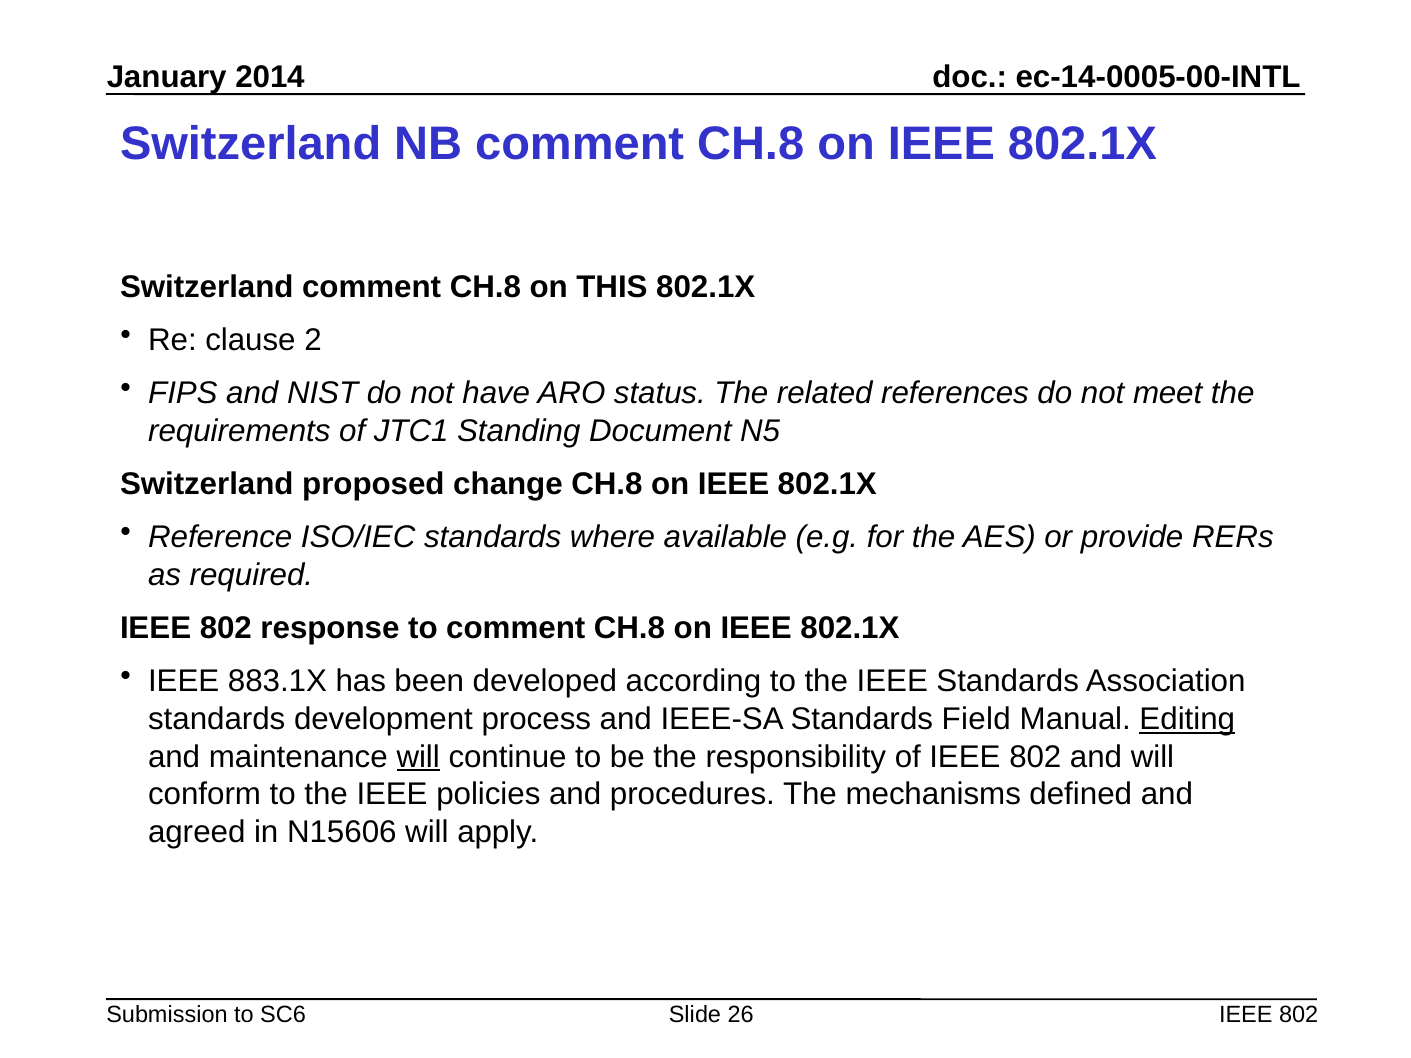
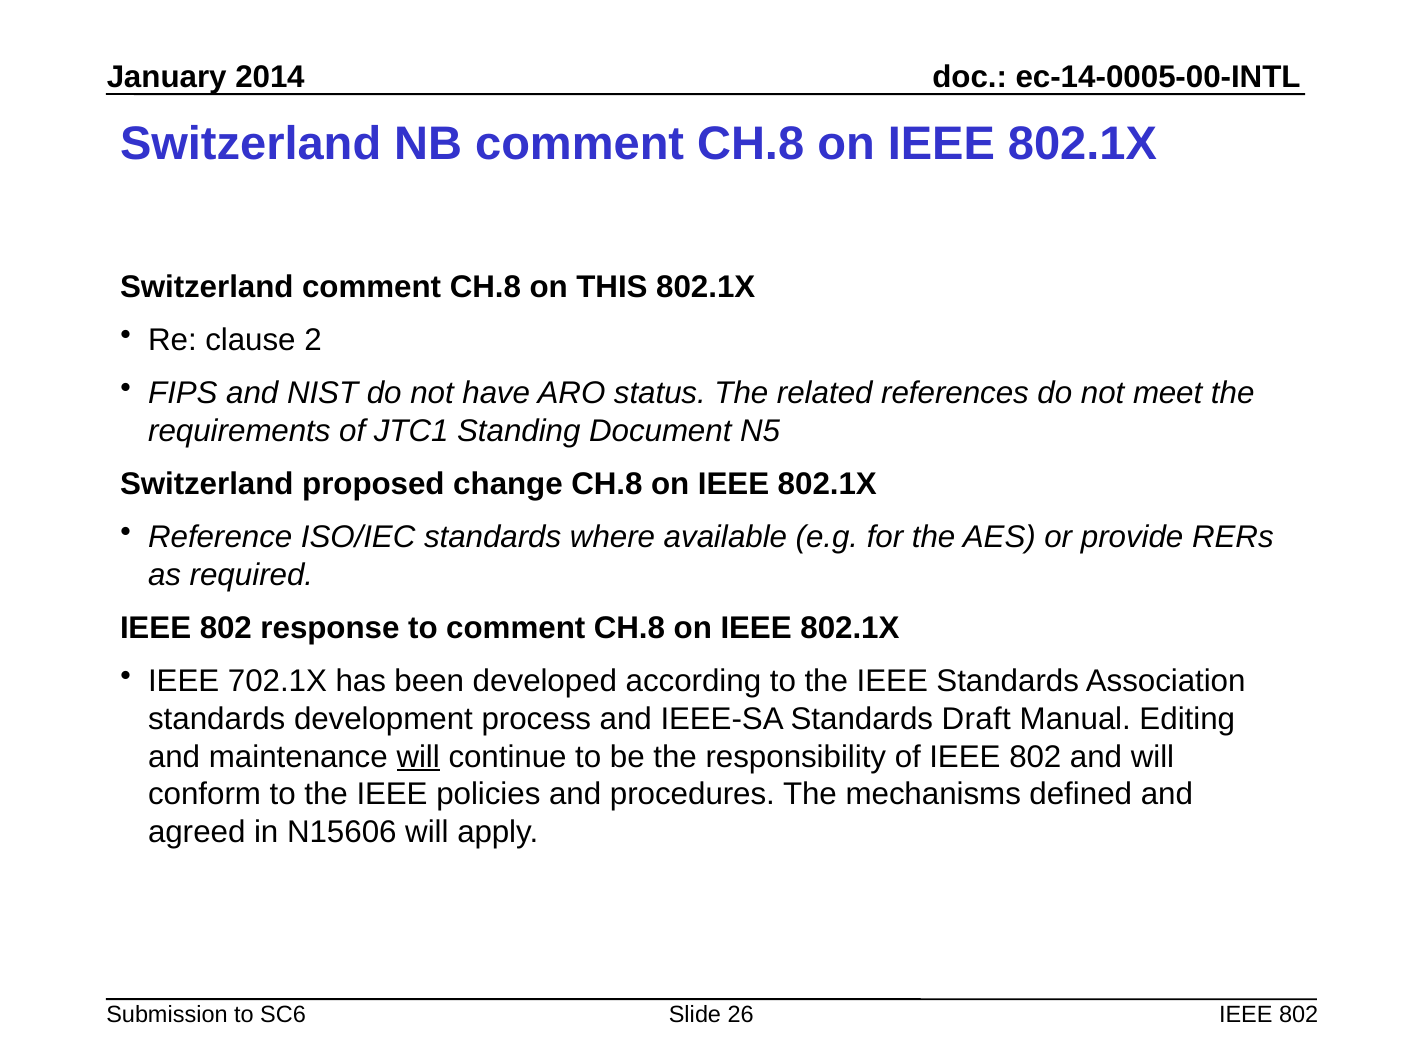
883.1X: 883.1X -> 702.1X (277, 682)
Field: Field -> Draft (976, 719)
Editing underline: present -> none (1187, 719)
